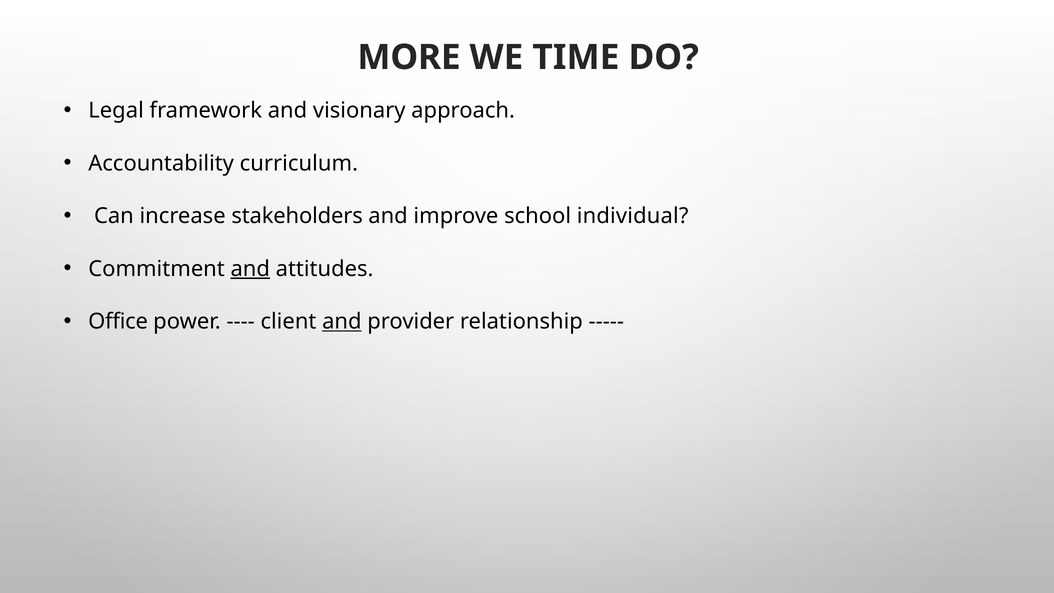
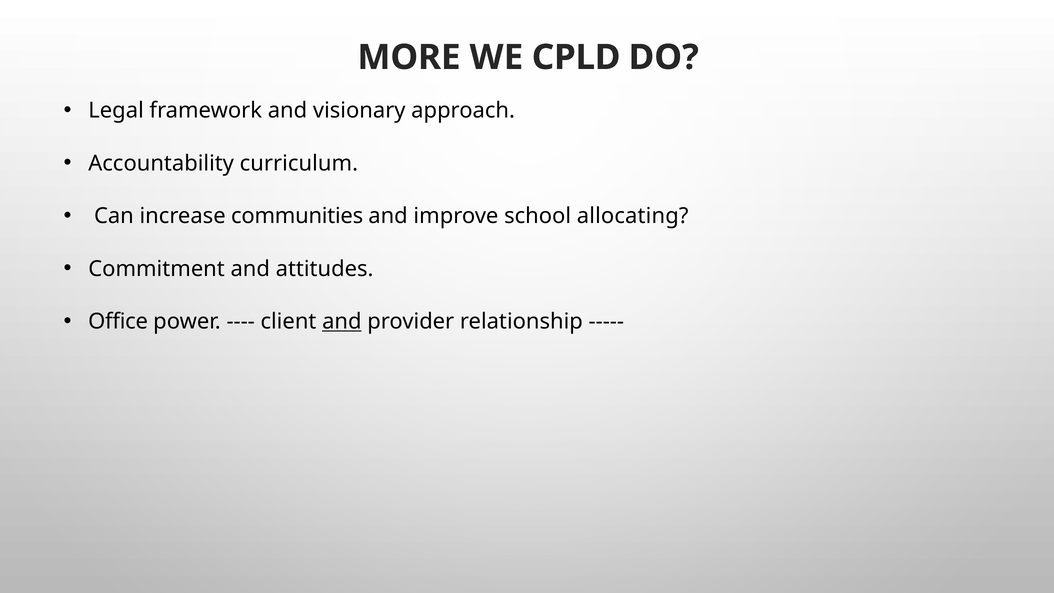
TIME: TIME -> CPLD (576, 57)
stakeholders: stakeholders -> communities (297, 216)
individual: individual -> allocating (633, 216)
and underline: present -> none (250, 269)
